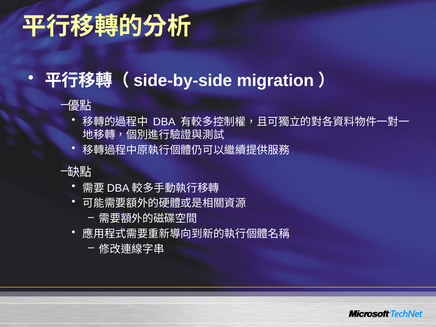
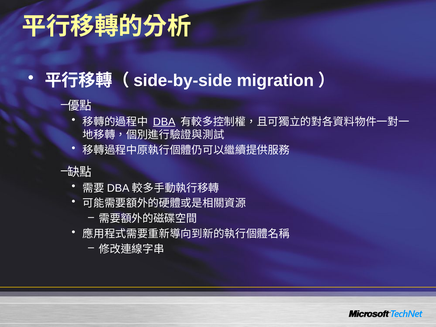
DBA underline: none -> present (164, 122)
